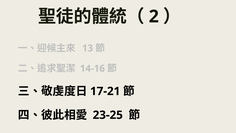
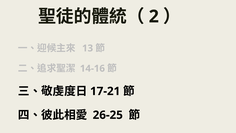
23-25: 23-25 -> 26-25 (108, 115)
